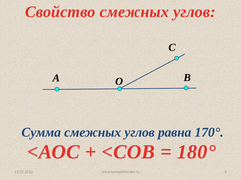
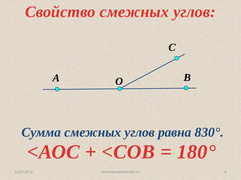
170°: 170° -> 830° (209, 133)
